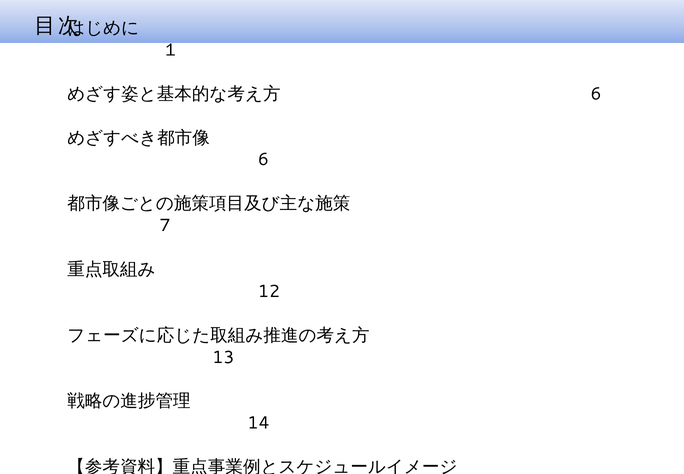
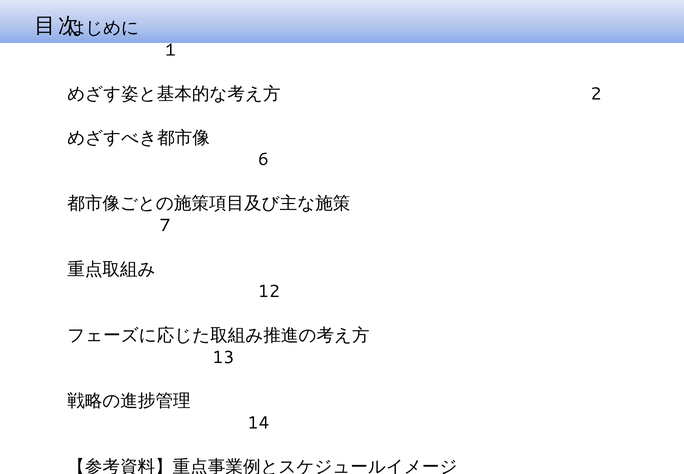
6: 6 -> 2 (596, 94)
